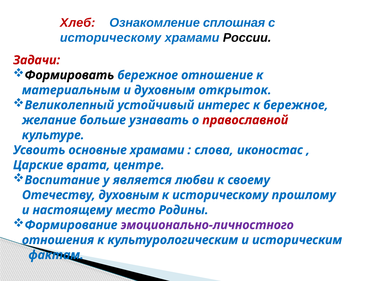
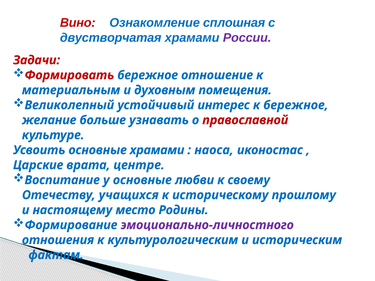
Хлеб: Хлеб -> Вино (78, 23)
историческому: историческому -> двустворчатая (111, 38)
России colour: black -> purple (247, 38)
Формировать colour: black -> red (69, 75)
открыток: открыток -> помещения (235, 90)
слова: слова -> наоса (214, 150)
у является: является -> основные (142, 180)
Отечеству духовным: духовным -> учащихся (129, 195)
